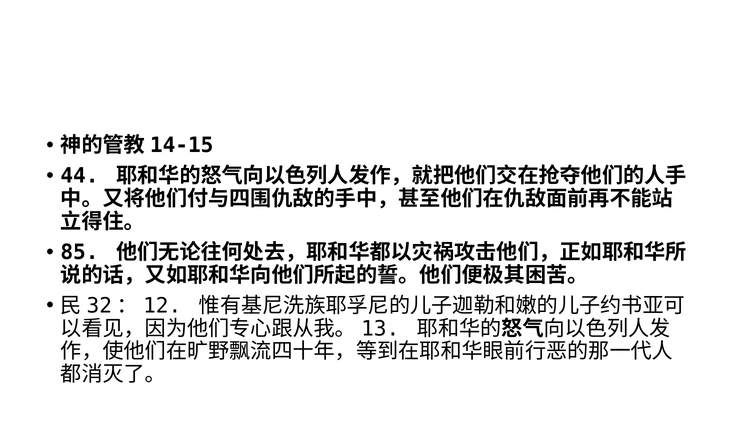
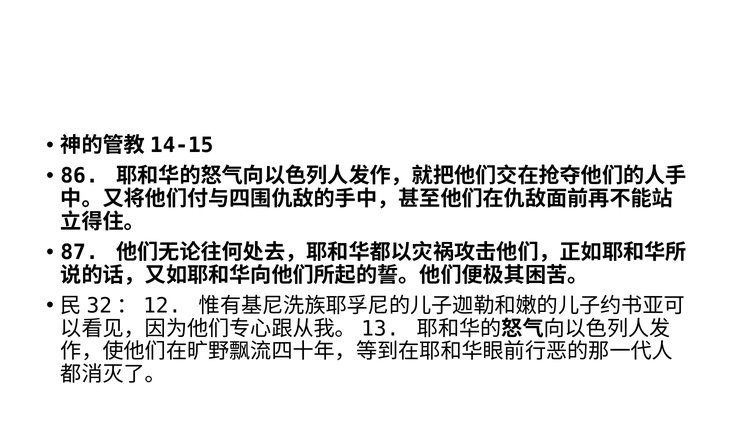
44: 44 -> 86 (79, 176)
85: 85 -> 87 (79, 253)
